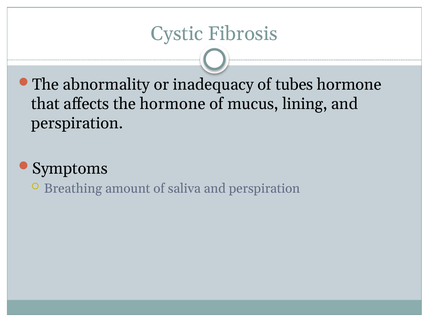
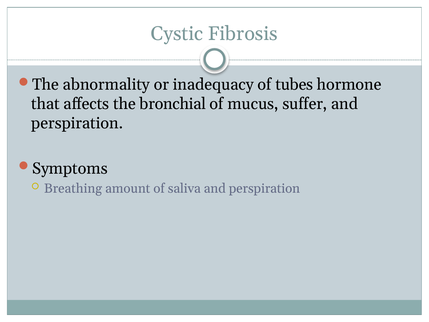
the hormone: hormone -> bronchial (173, 104)
lining: lining -> suffer (305, 104)
